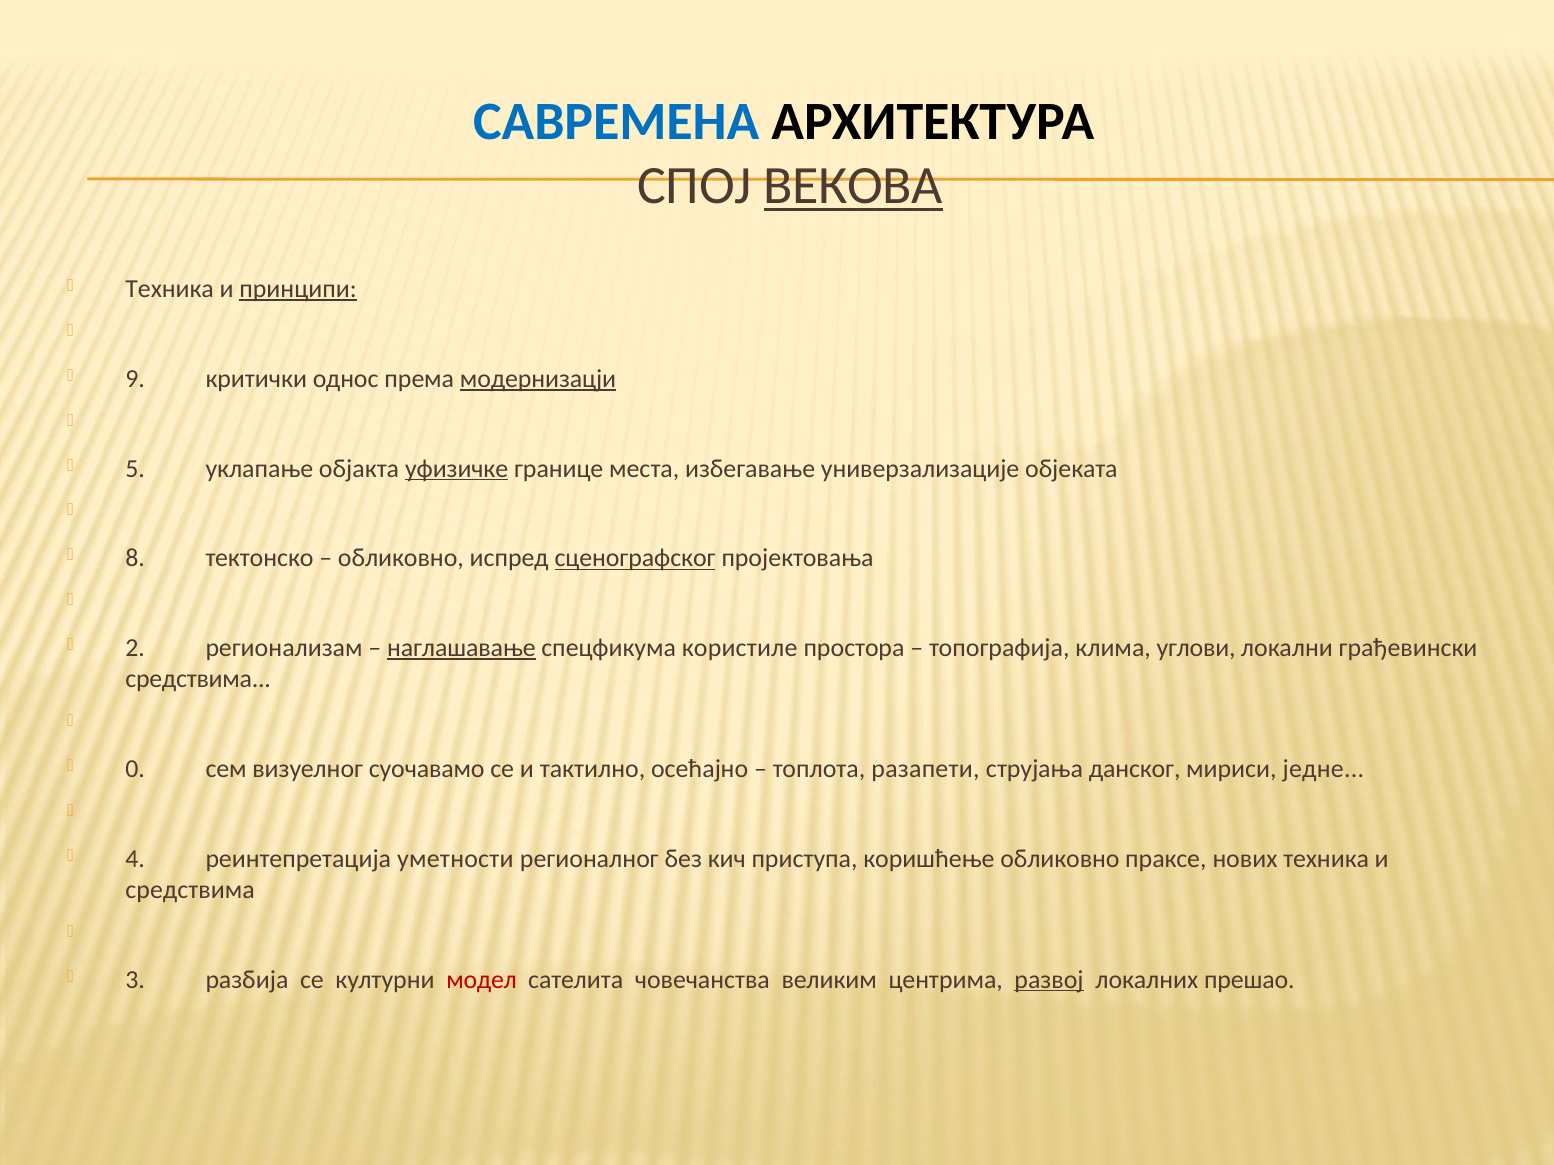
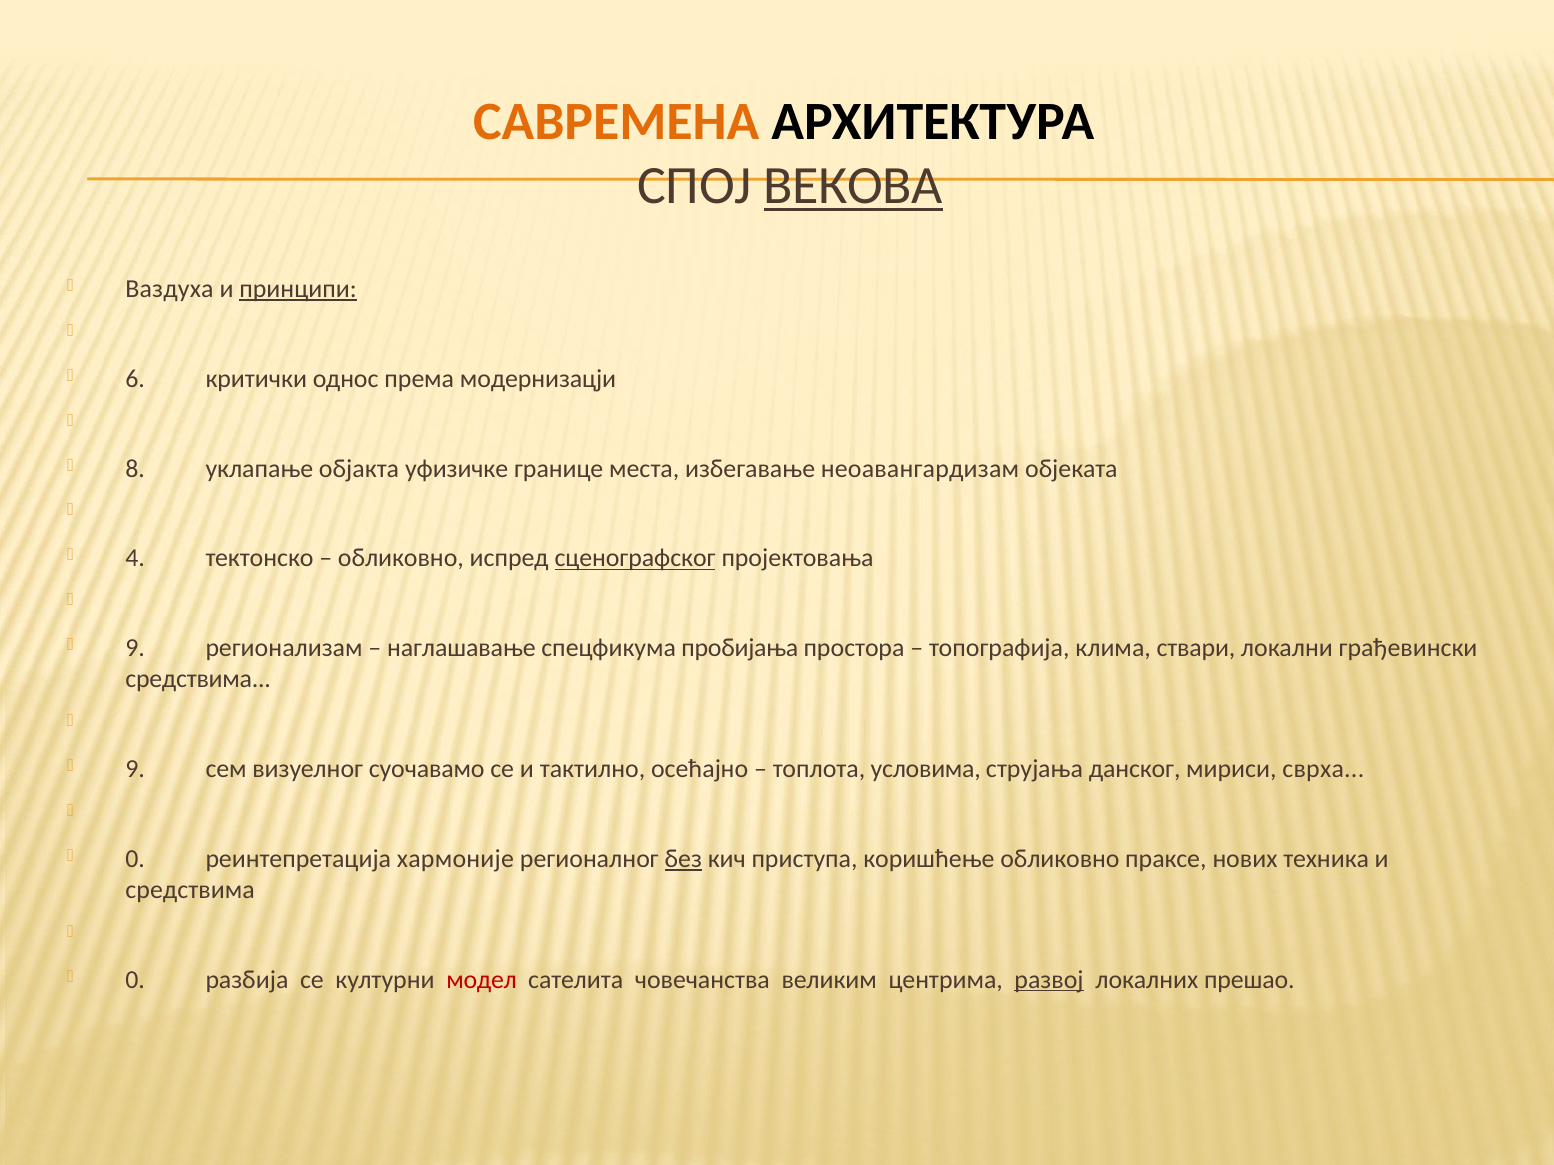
САВРЕМЕНА colour: blue -> orange (616, 121)
Техника: Техника -> Ваздуха (170, 289)
9: 9 -> 6 (135, 379)
модернизацји underline: present -> none (538, 379)
5: 5 -> 8 (135, 469)
уфизичке underline: present -> none (457, 469)
универзализације: универзализације -> неоавангардизам (920, 469)
8: 8 -> 4 (135, 559)
2: 2 -> 9 (135, 648)
наглашавање underline: present -> none (461, 648)
користиле: користиле -> пробијања (740, 648)
углови: углови -> ствари (1196, 648)
0: 0 -> 9 (135, 769)
разапети: разапети -> условима (926, 769)
једне: једне -> сврха (1323, 769)
4: 4 -> 0 (135, 859)
уметности: уметности -> хармоније (455, 859)
без underline: none -> present (683, 859)
3: 3 -> 0 (135, 980)
